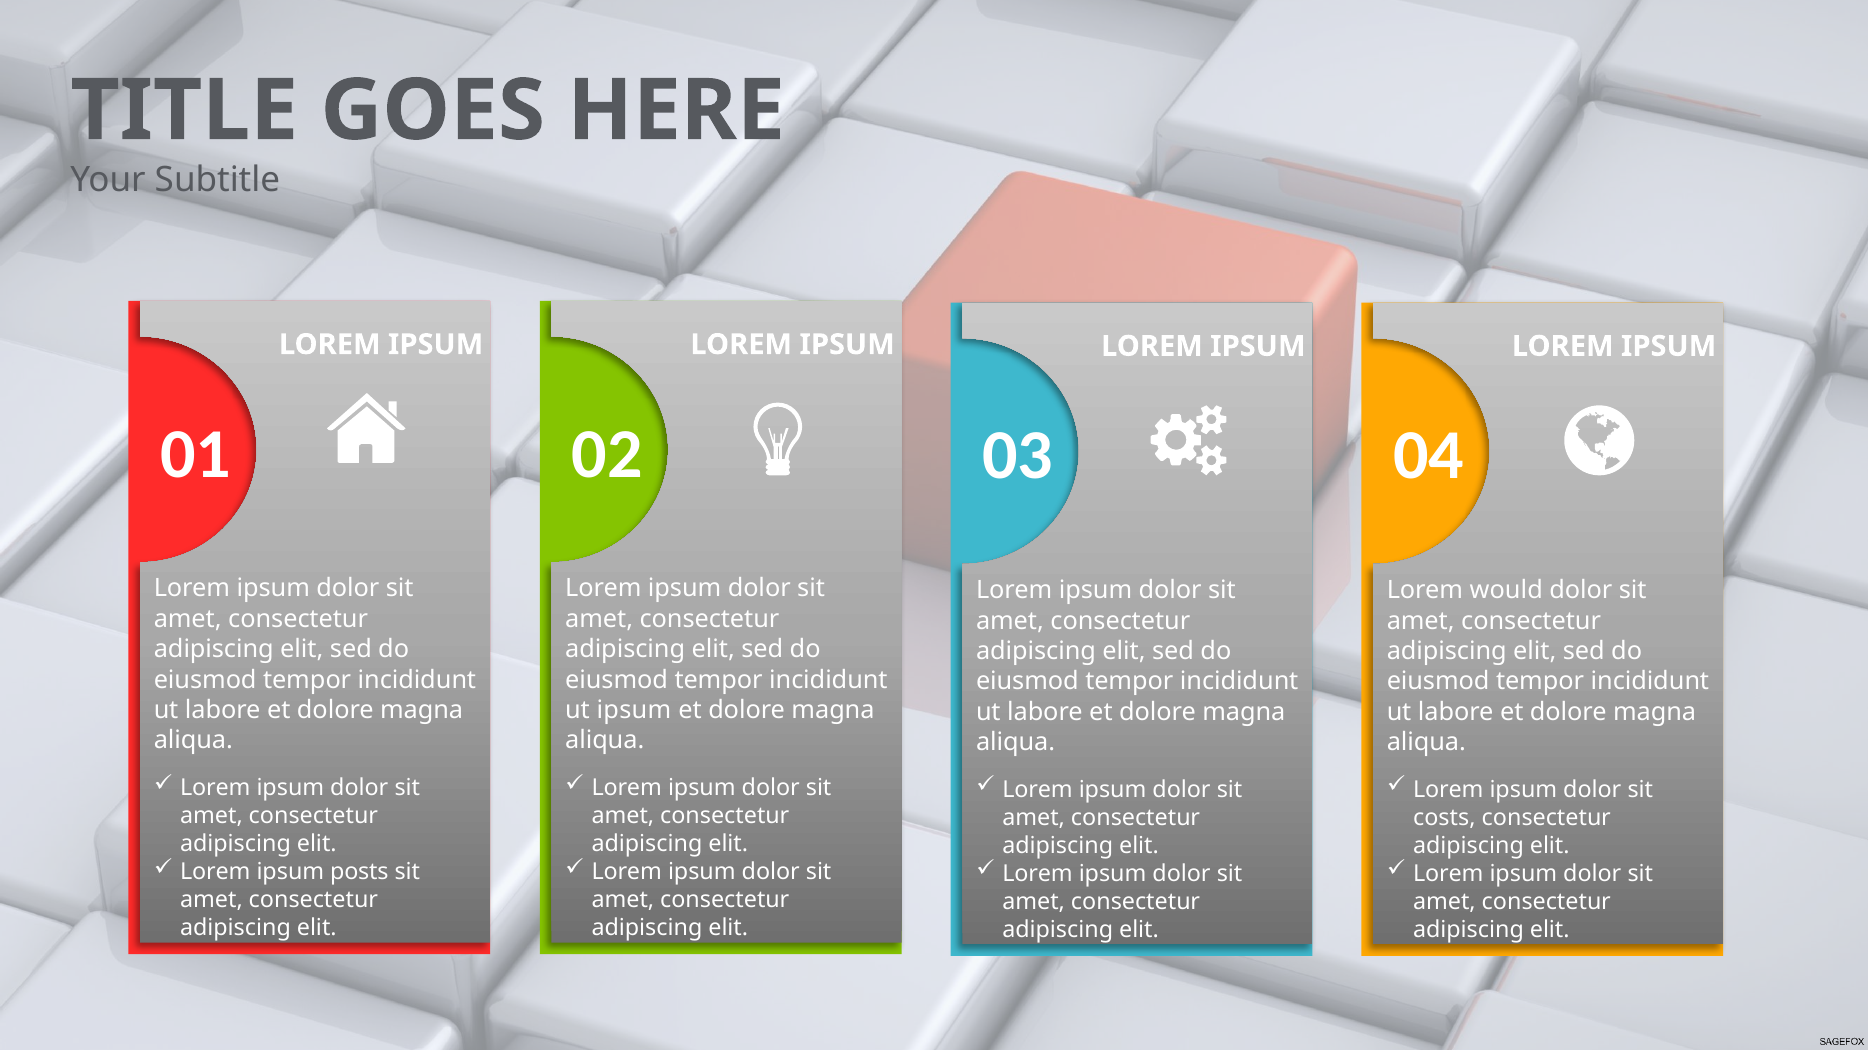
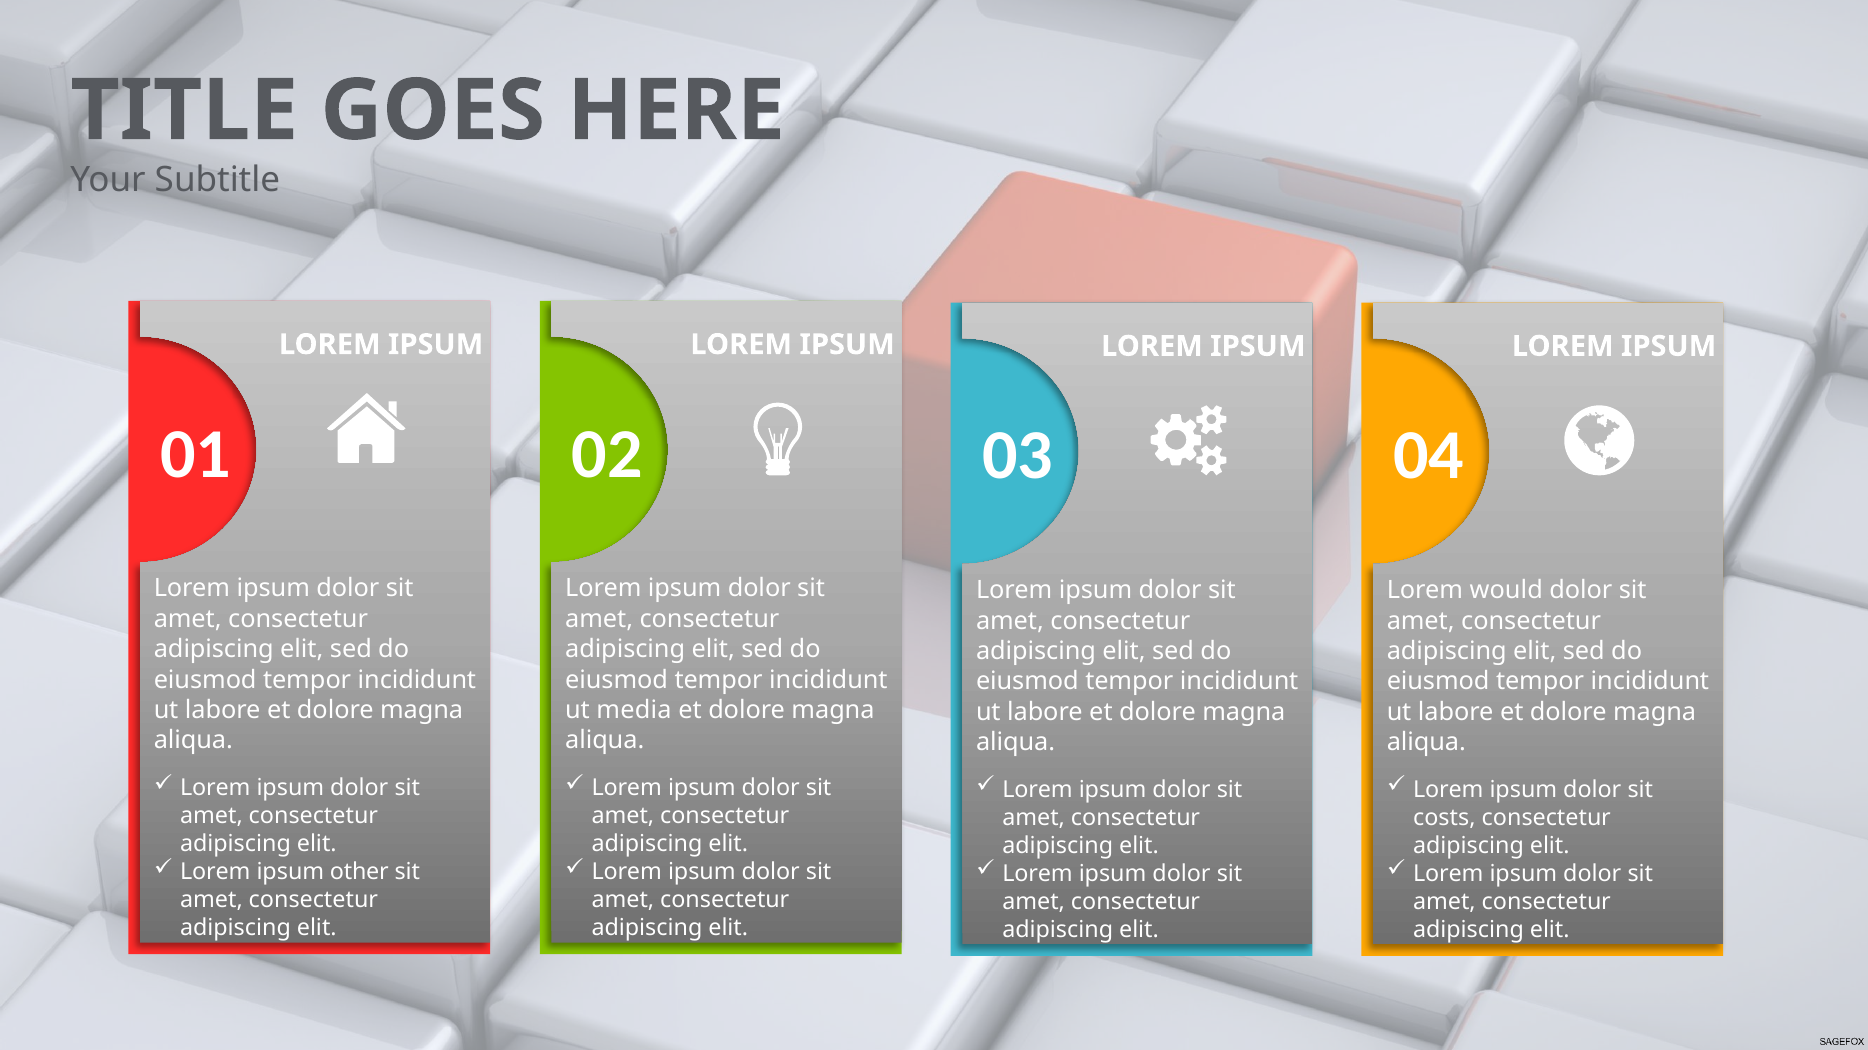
ut ipsum: ipsum -> media (634, 711)
posts: posts -> other (359, 873)
